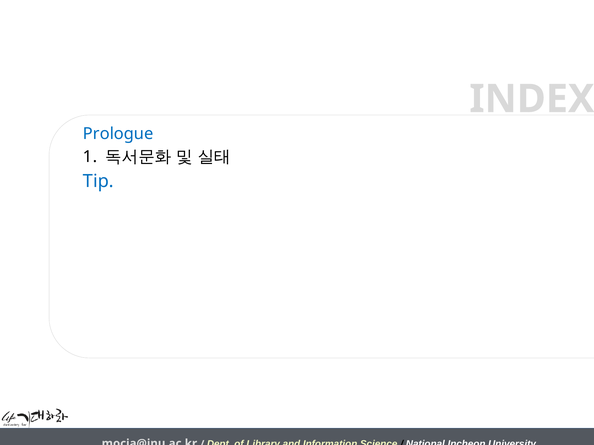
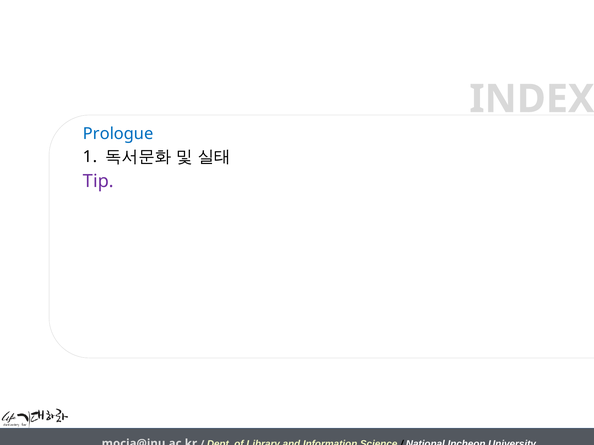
Tip colour: blue -> purple (98, 181)
